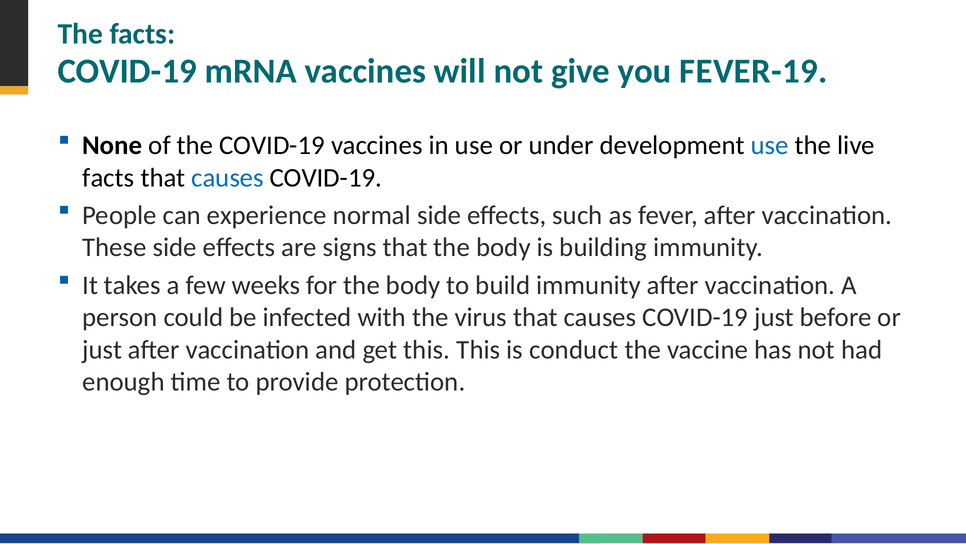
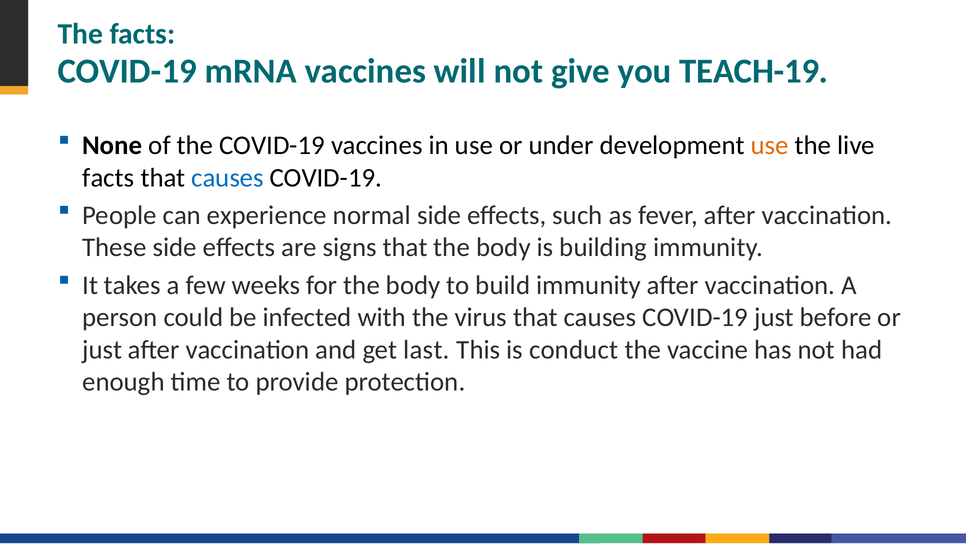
FEVER-19: FEVER-19 -> TEACH-19 (754, 71)
use colour: blue -> orange (770, 145)
get this: this -> last (427, 349)
